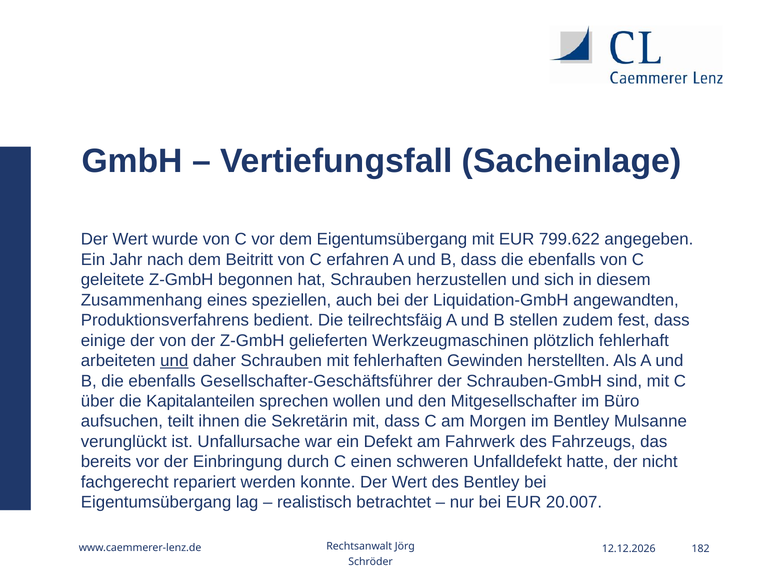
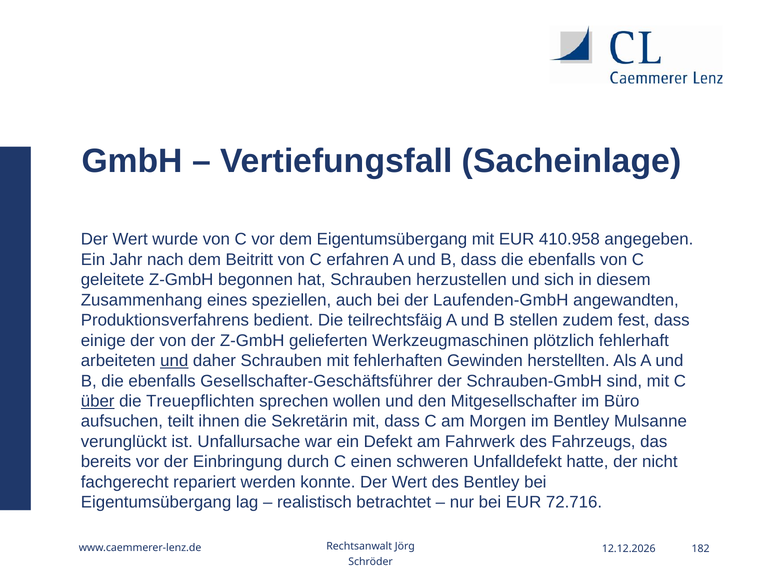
799.622: 799.622 -> 410.958 (569, 240)
Liquidation-GmbH: Liquidation-GmbH -> Laufenden-GmbH (501, 300)
über underline: none -> present (98, 401)
Kapitalanteilen: Kapitalanteilen -> Treuepflichten (200, 401)
20.007: 20.007 -> 72.716 (574, 503)
